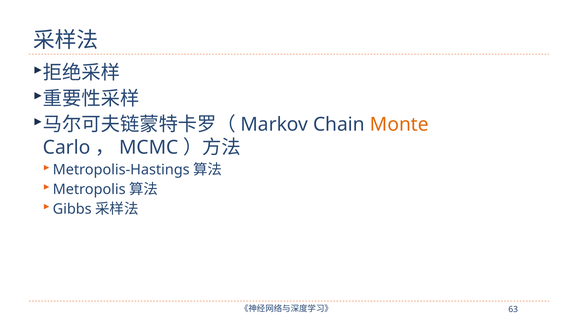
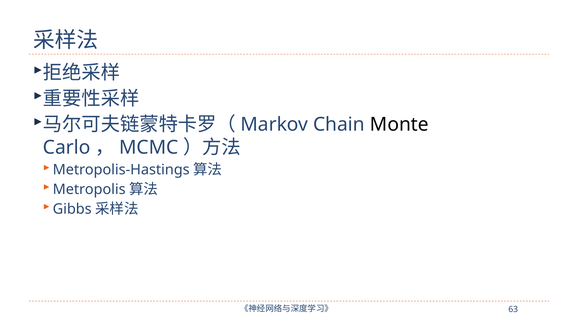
Monte colour: orange -> black (399, 125)
